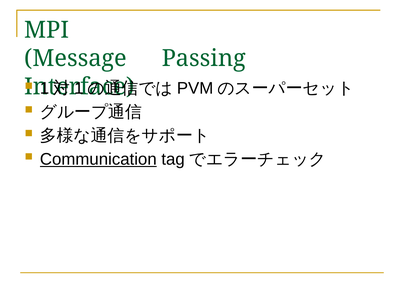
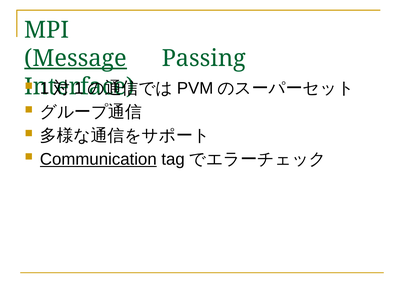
Message underline: none -> present (76, 58)
